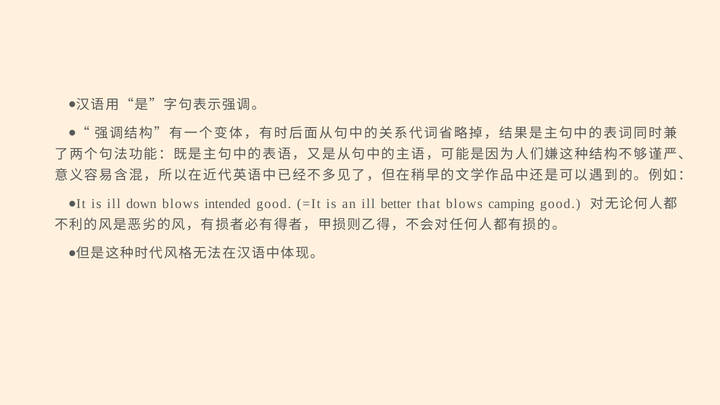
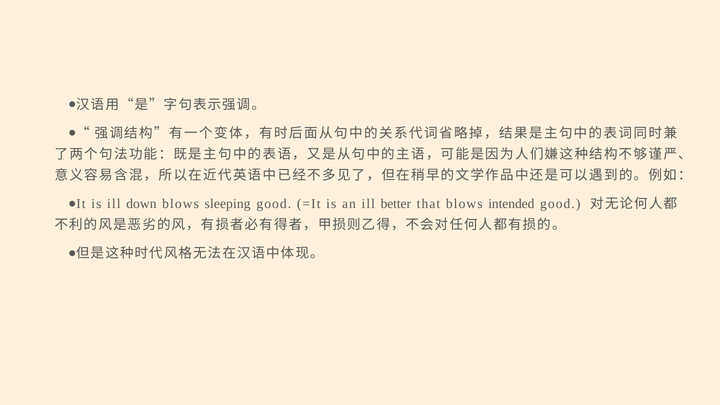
intended: intended -> sleeping (228, 204)
camping: camping -> intended (511, 204)
